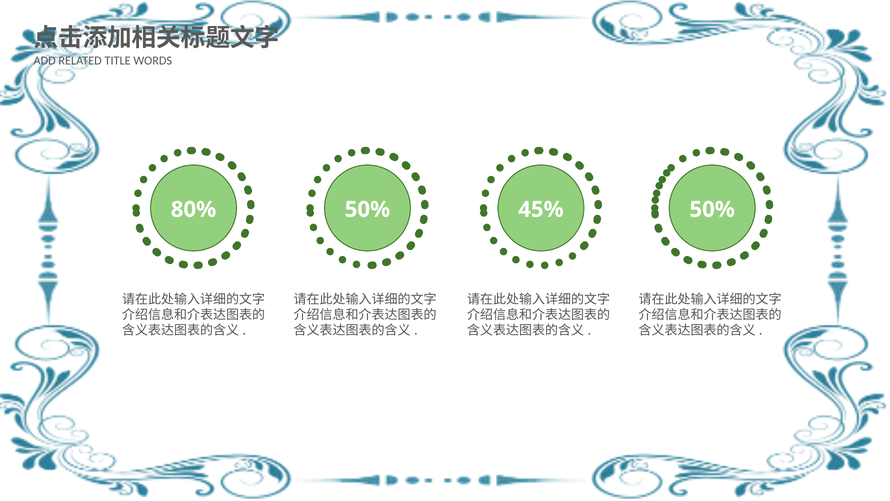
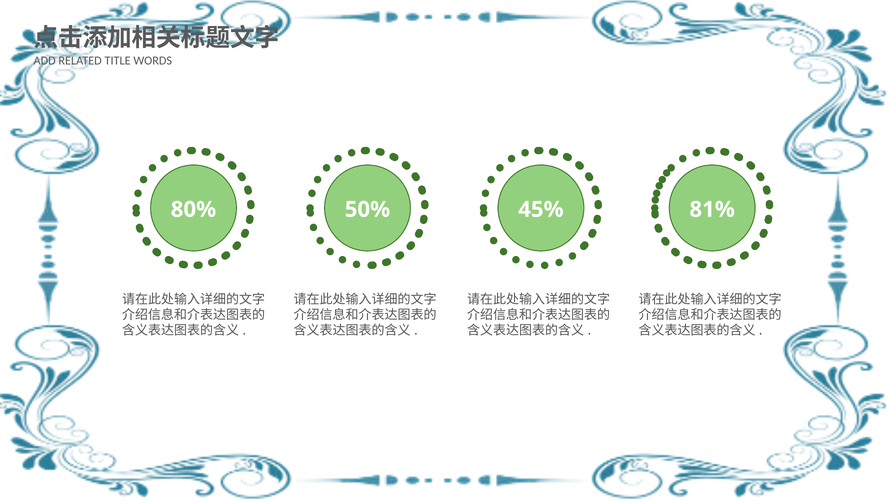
50%: 50% -> 81% (712, 209)
